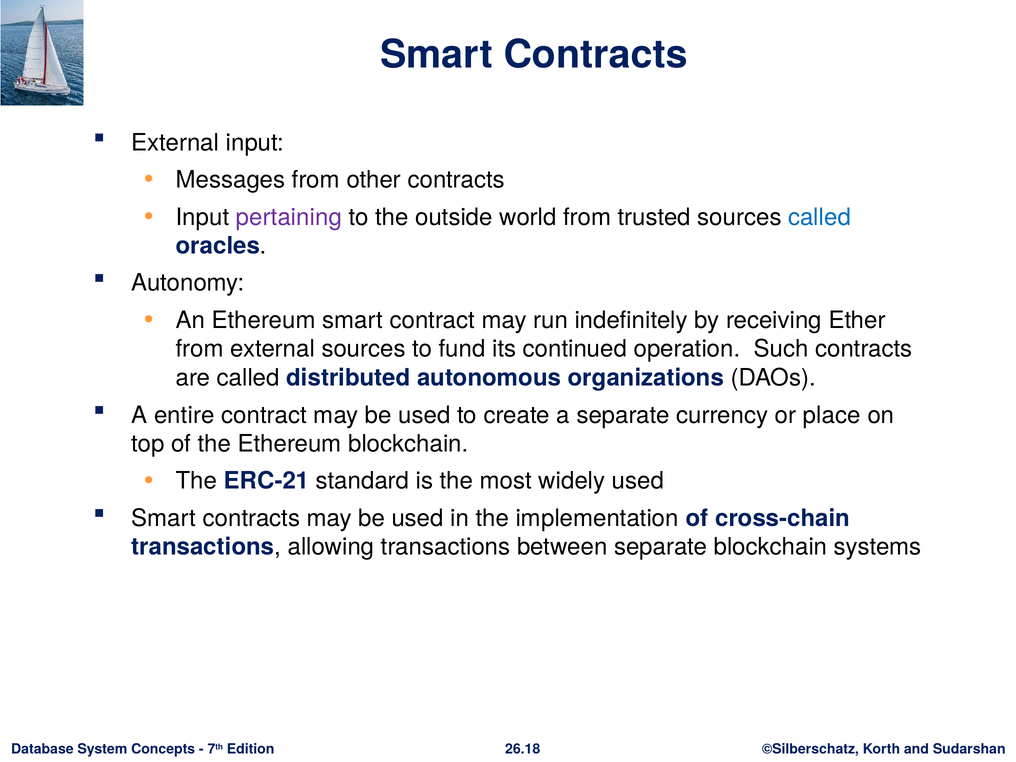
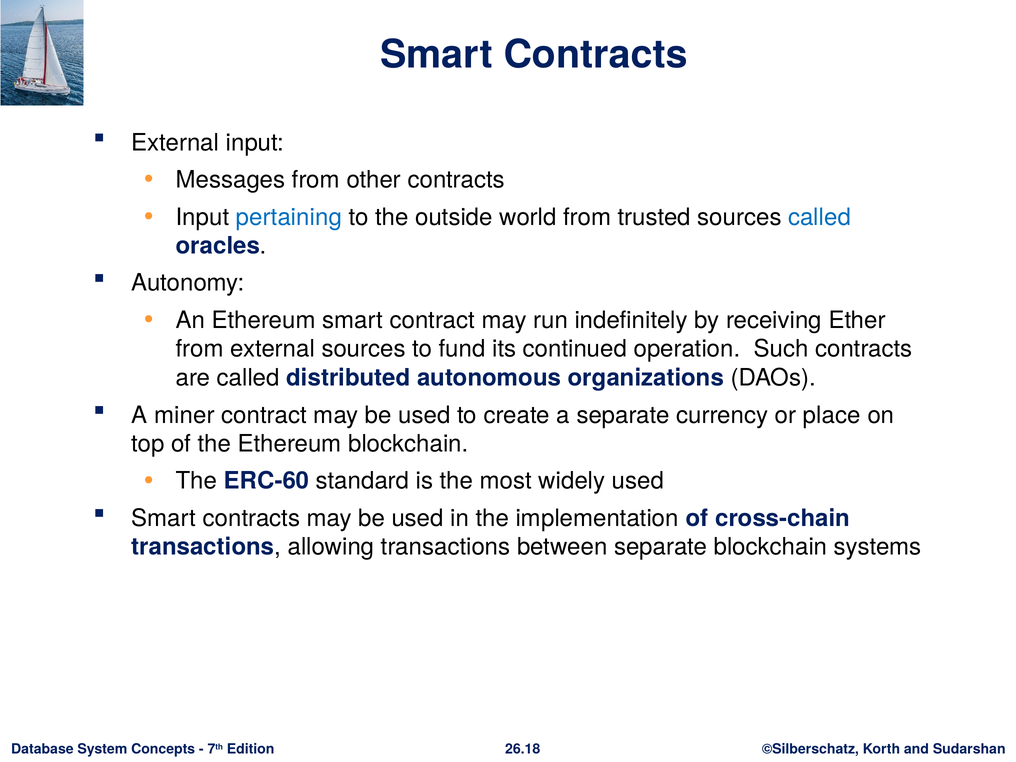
pertaining colour: purple -> blue (289, 217)
entire: entire -> miner (184, 415)
ERC-21: ERC-21 -> ERC-60 (267, 481)
